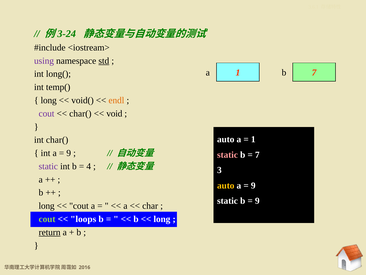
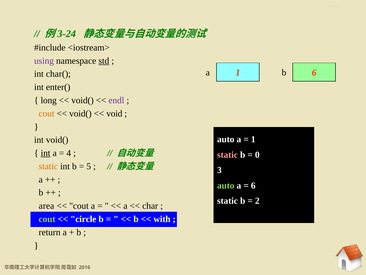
a 7: 7 -> 6 (314, 73)
long(: long( -> char( (58, 74)
temp(: temp( -> enter( (58, 87)
endl colour: orange -> purple (116, 100)
cout colour: purple -> orange (47, 113)
char(: char( -> void( (80, 113)
int char(: char( -> void( (57, 140)
int underline: none -> present (46, 153)
9: 9 -> 4 (69, 153)
7: 7 -> 0 (257, 154)
static colour: purple -> orange (48, 166)
4: 4 -> 5 (89, 166)
auto colour: yellow -> light green (226, 185)
9: 9 -> 6 (253, 185)
9: 9 -> 2 (257, 201)
long: long -> area (46, 206)
loops: loops -> circle (83, 219)
long: long -> with (162, 219)
return underline: present -> none (50, 232)
